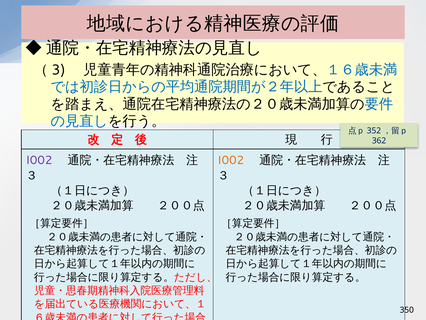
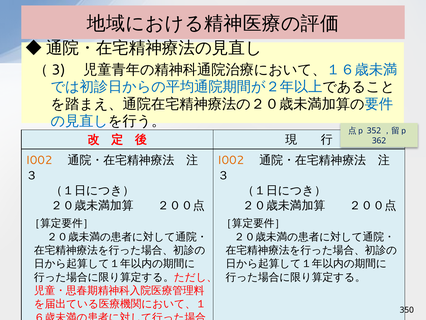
I002 colour: purple -> orange (39, 160)
